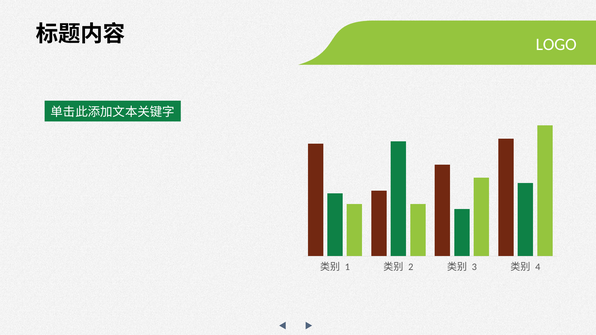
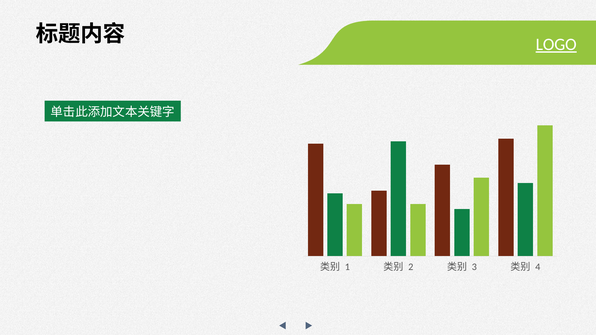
LOGO underline: none -> present (556, 45)
